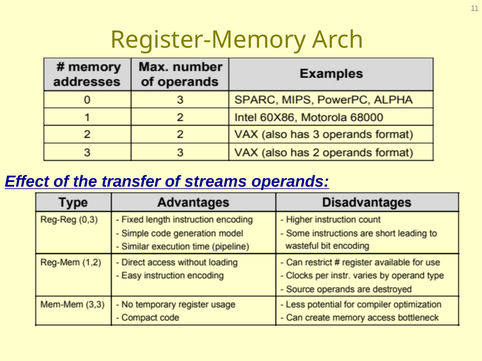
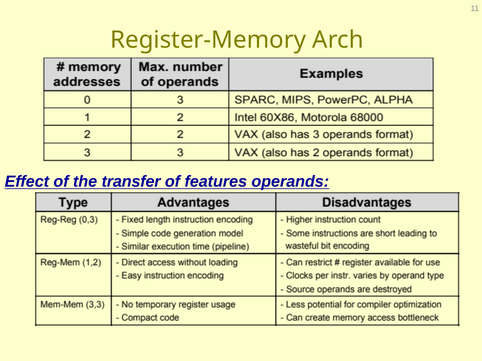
streams: streams -> features (216, 182)
